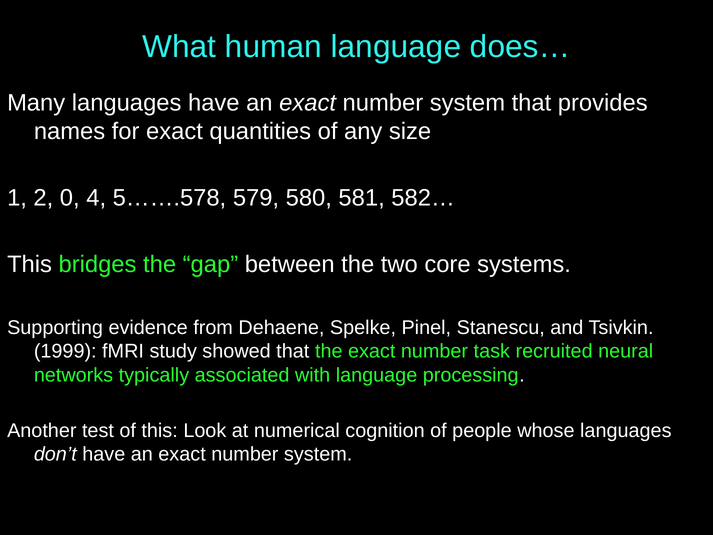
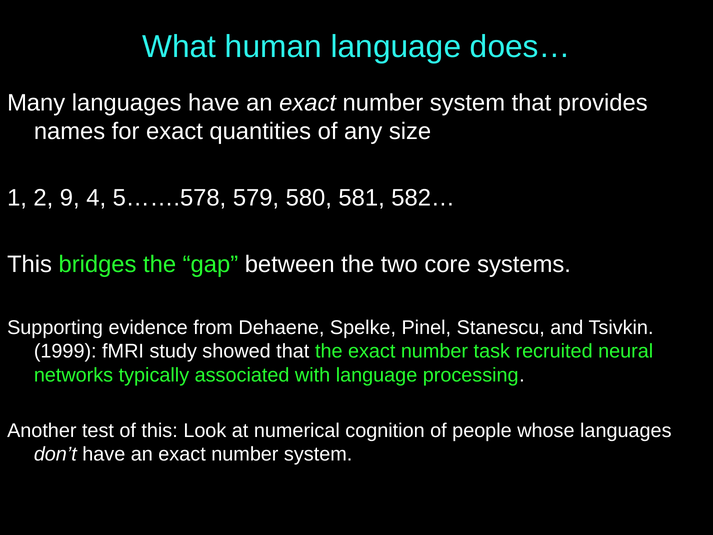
0: 0 -> 9 (70, 198)
